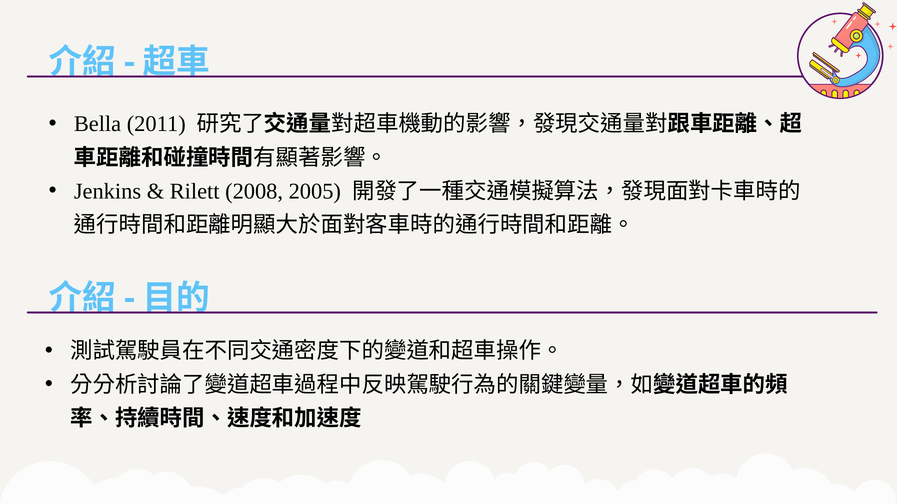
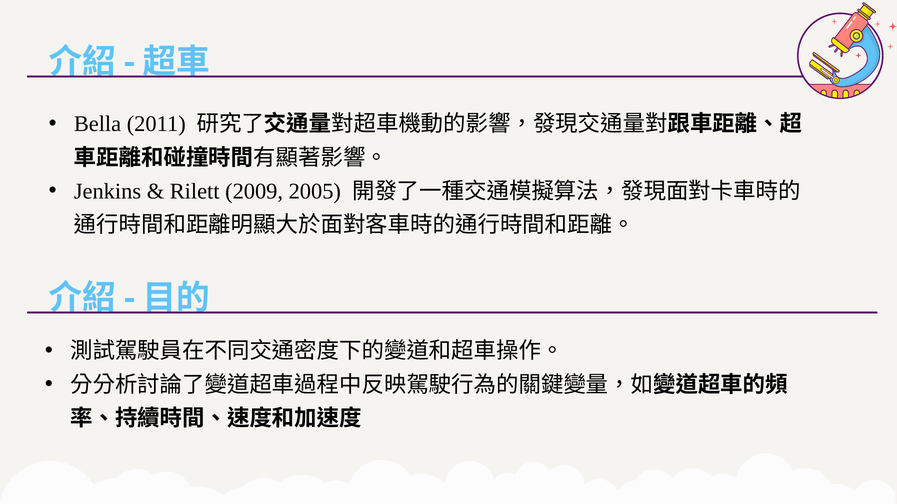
2008: 2008 -> 2009 (254, 191)
